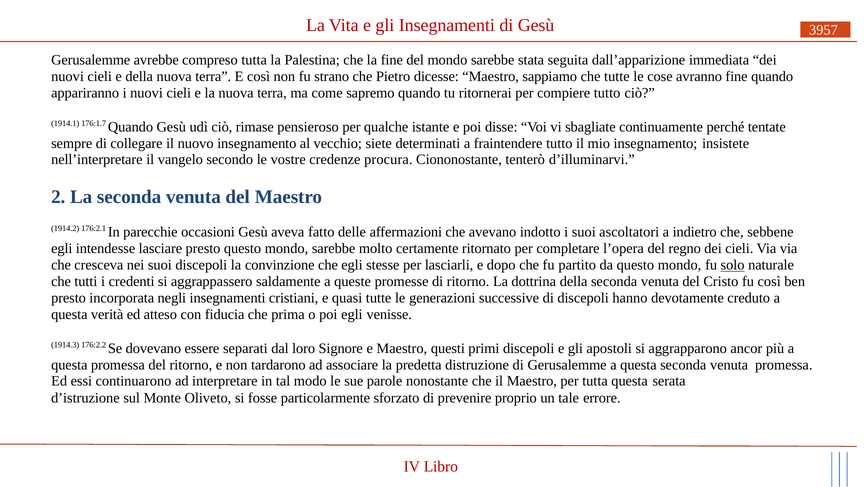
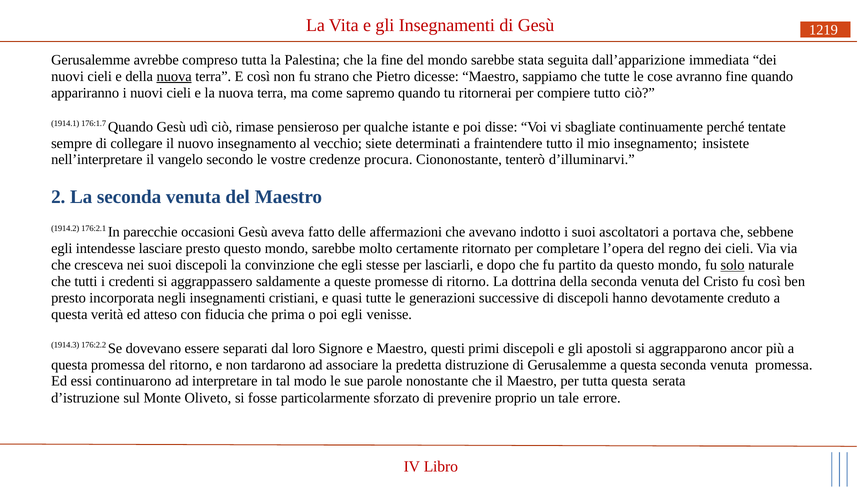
3957: 3957 -> 1219 (823, 30)
nuova underline: none -> present (174, 76)
indietro: indietro -> portava (695, 232)
